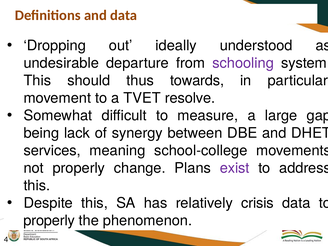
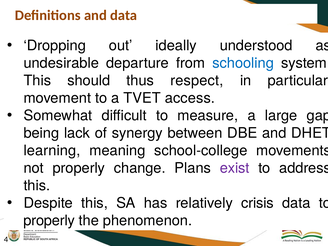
schooling colour: purple -> blue (243, 63)
towards: towards -> respect (197, 81)
resolve: resolve -> access (190, 98)
services: services -> learning (52, 151)
